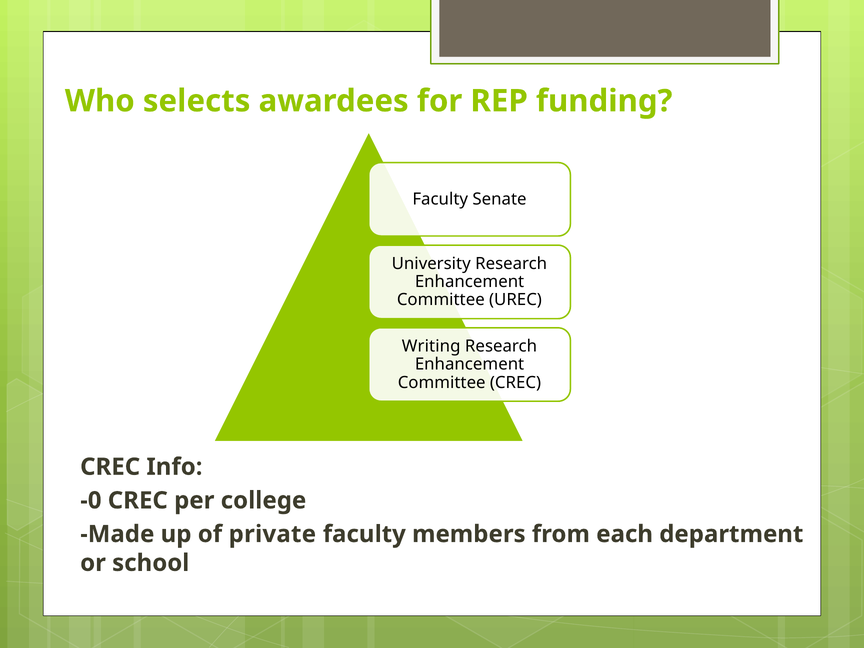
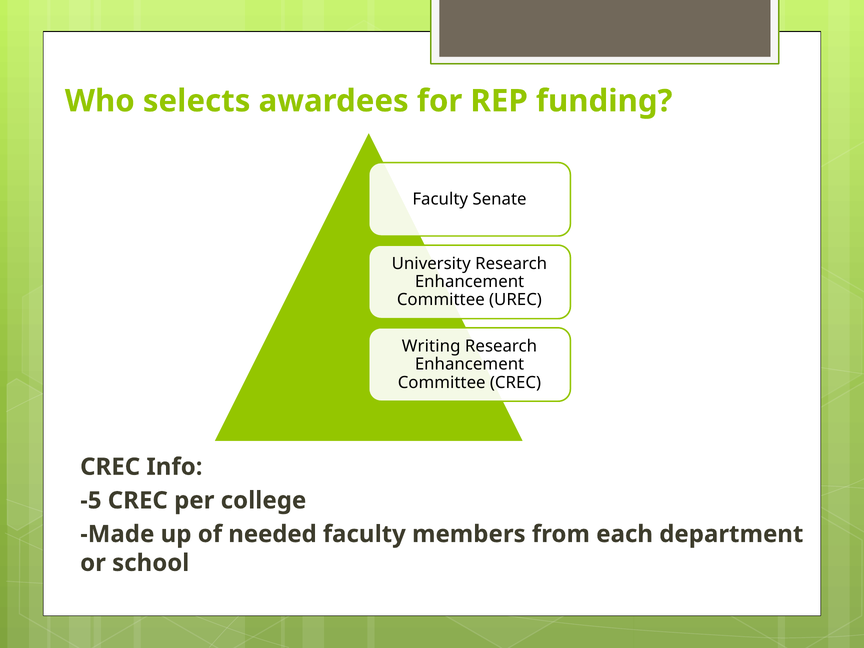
-0: -0 -> -5 (91, 501)
private: private -> needed (273, 534)
